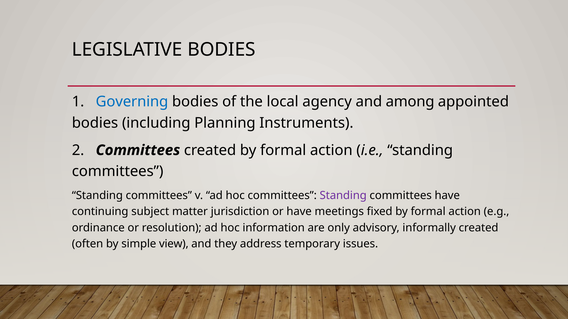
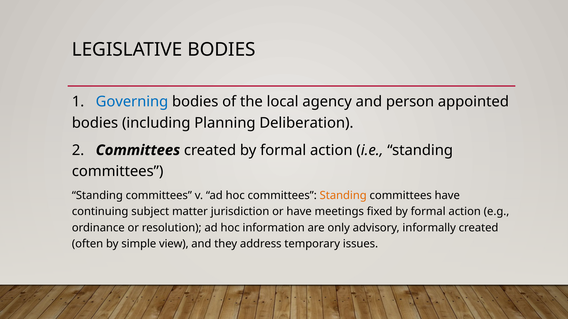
among: among -> person (410, 102)
Instruments: Instruments -> Deliberation (306, 123)
Standing colour: purple -> orange (343, 196)
